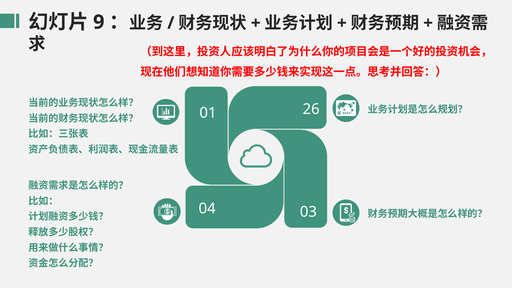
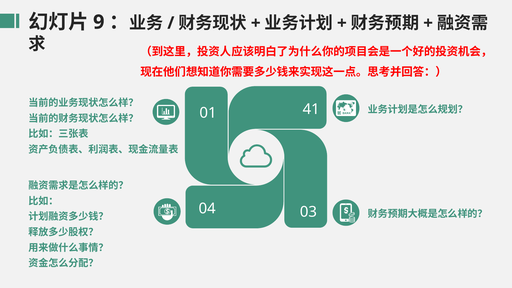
26: 26 -> 41 (311, 109)
